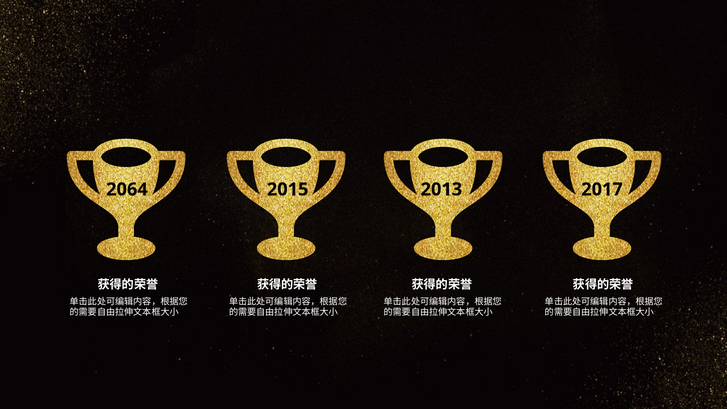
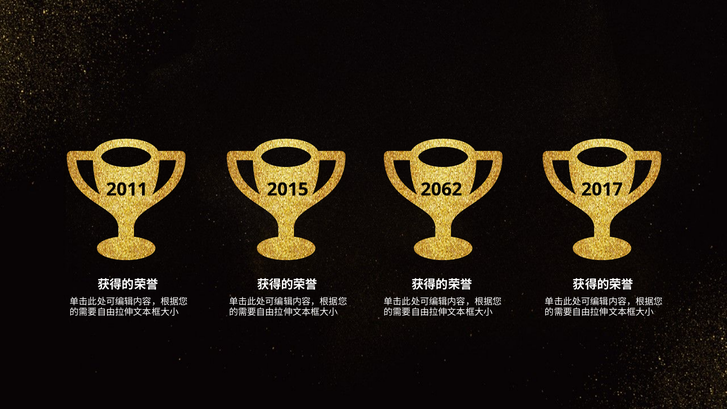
2064: 2064 -> 2011 (127, 189)
2013: 2013 -> 2062 (441, 189)
